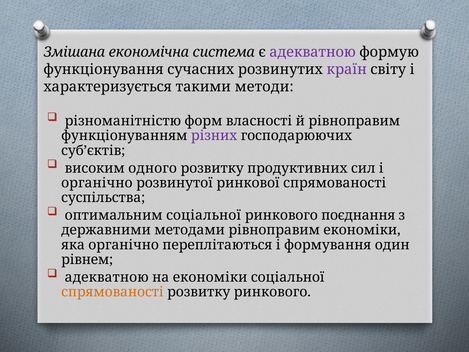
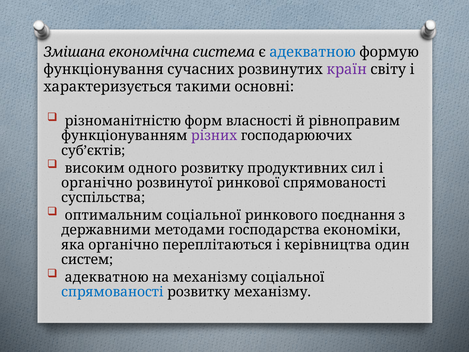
адекватною colour: purple -> blue (313, 52)
методи: методи -> основні (264, 87)
методами рівноправим: рівноправим -> господарства (274, 230)
формування: формування -> керівництва (328, 245)
рівнем: рівнем -> систем (87, 259)
на економіки: економіки -> механізму (210, 277)
спрямованості colour: orange -> blue (112, 292)
розвитку ринкового: ринкового -> механізму (272, 292)
